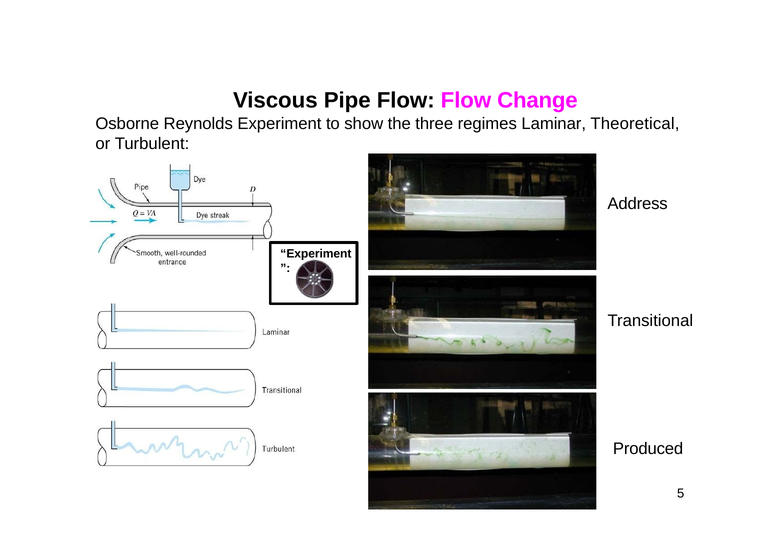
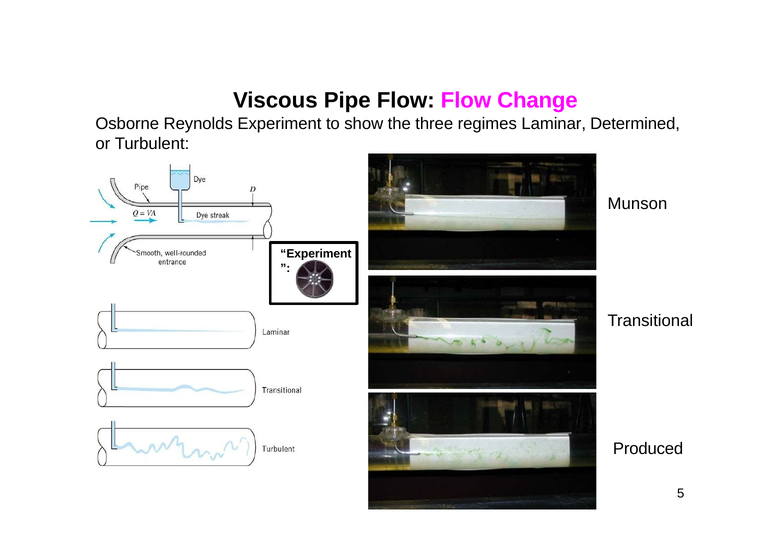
Theoretical: Theoretical -> Determined (635, 124)
Address: Address -> Munson (637, 204)
